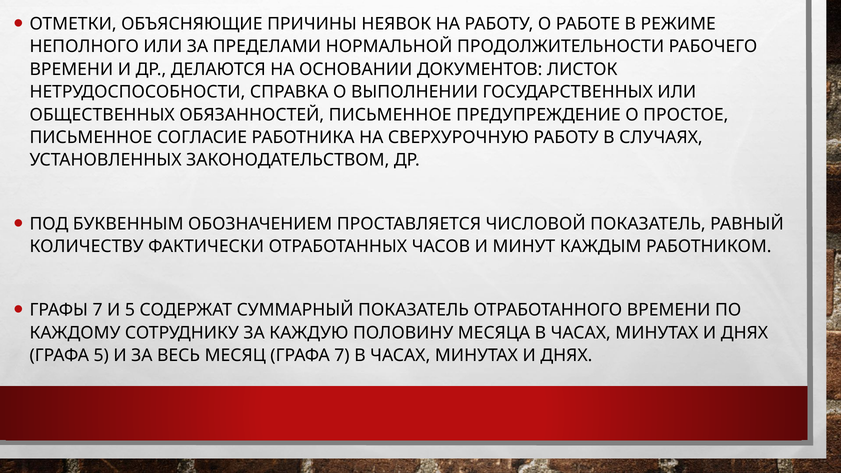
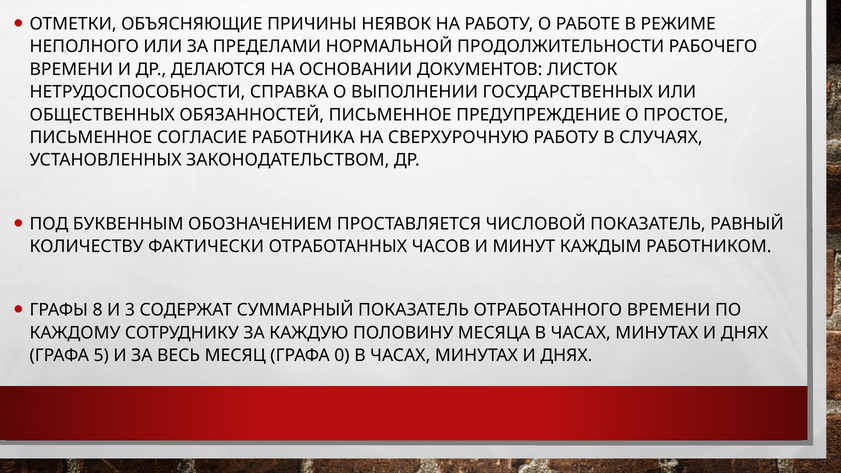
ГРАФЫ 7: 7 -> 8 (98, 310)
И 5: 5 -> 3 (130, 310)
ГРАФА 7: 7 -> 0 (342, 356)
